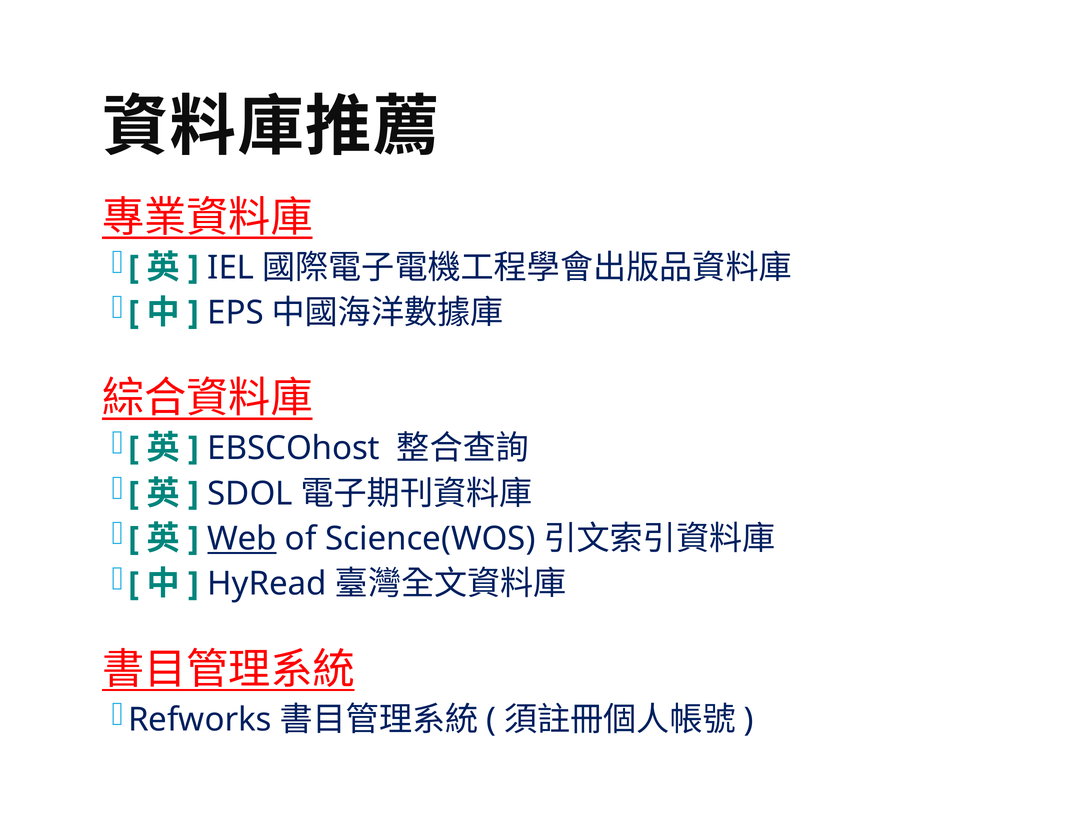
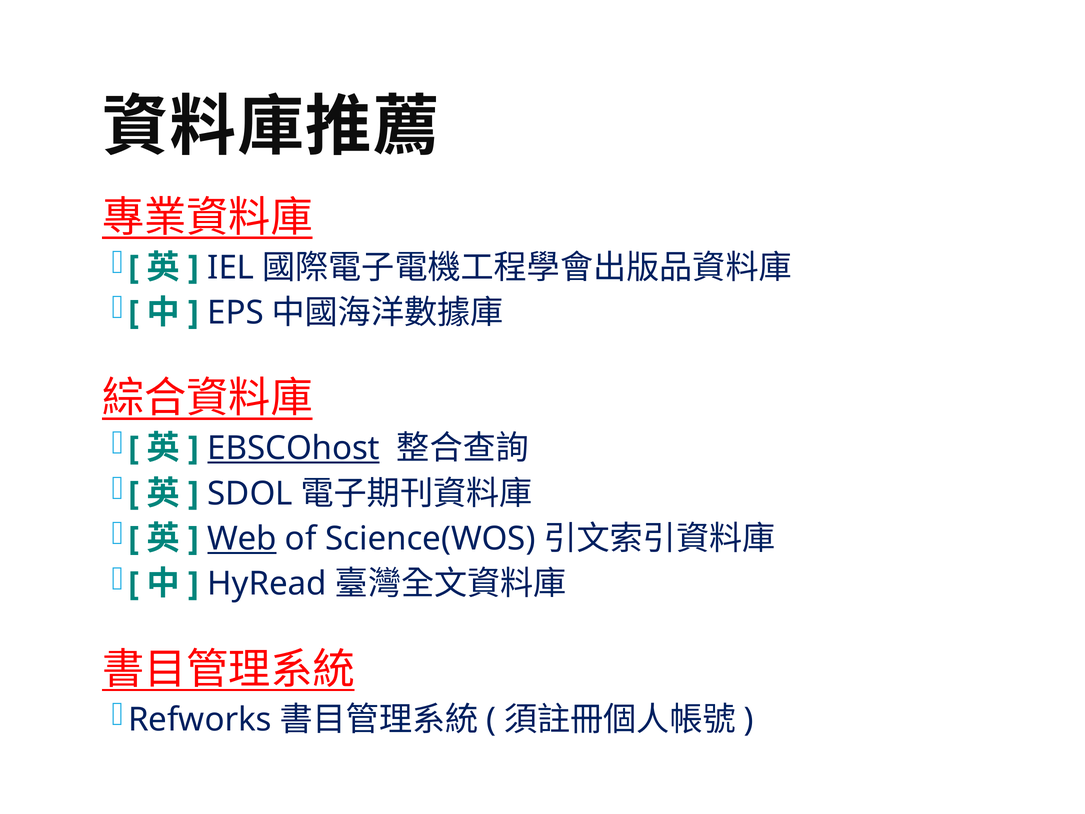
EBSCOhost underline: none -> present (294, 448)
